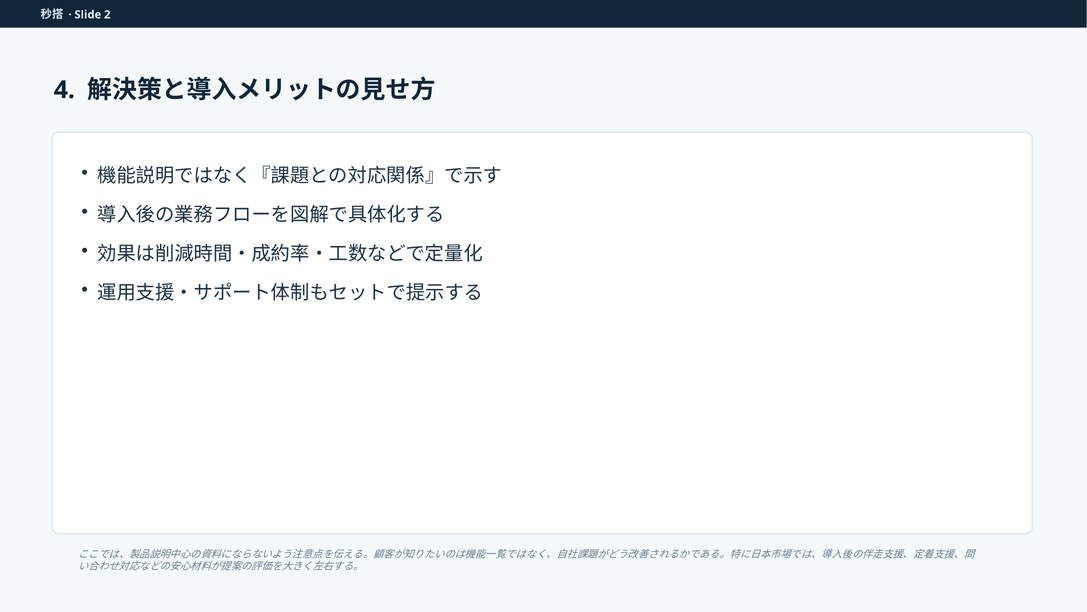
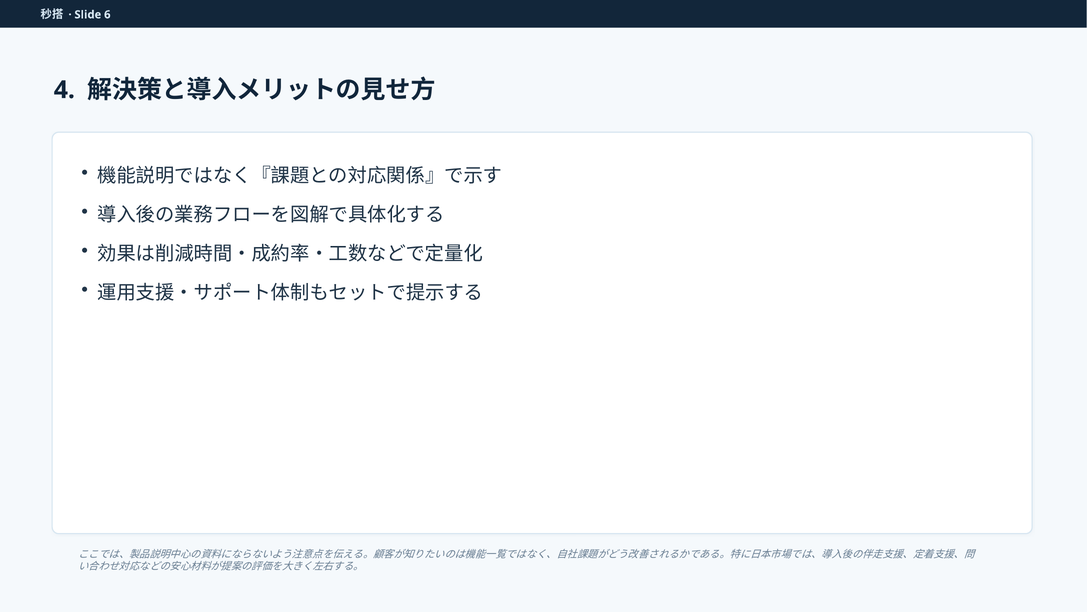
2: 2 -> 6 (107, 15)
